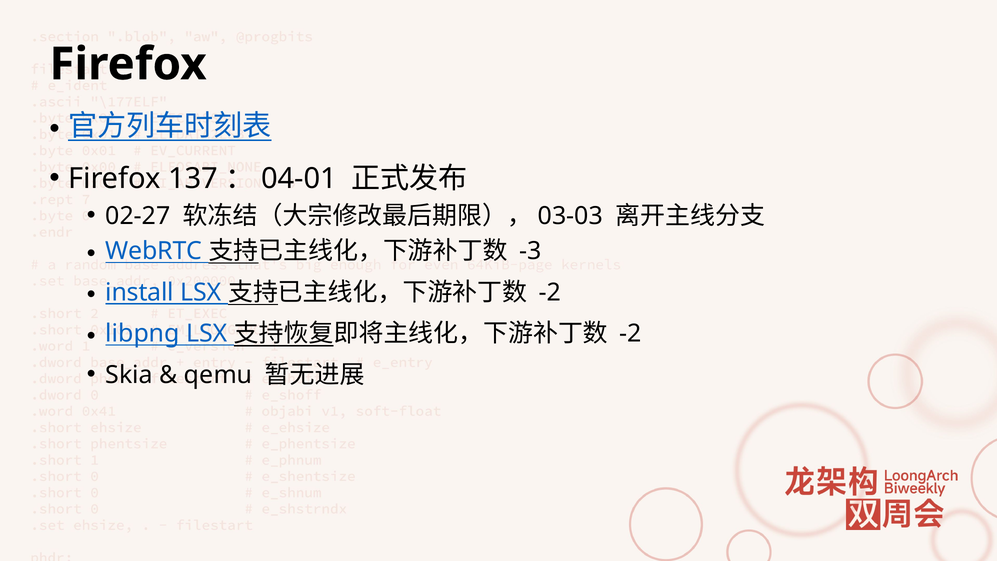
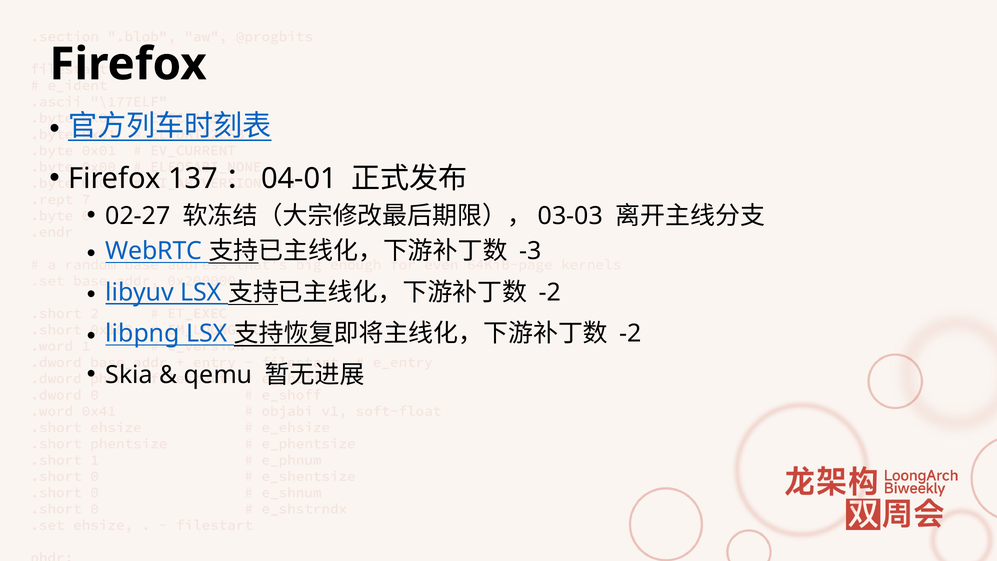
install: install -> libyuv (140, 292)
